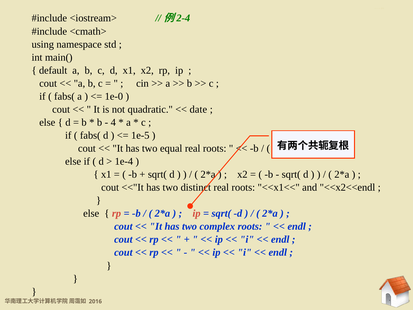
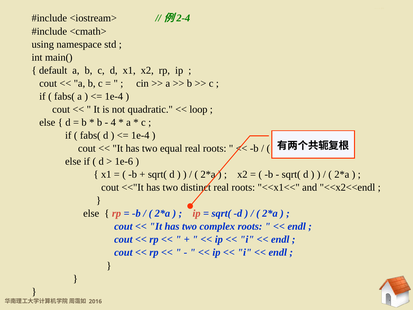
1e-0: 1e-0 -> 1e-4 (114, 96)
date: date -> loop (198, 109)
1e-5: 1e-5 -> 1e-4 (140, 135)
1e-4: 1e-4 -> 1e-6 (124, 161)
